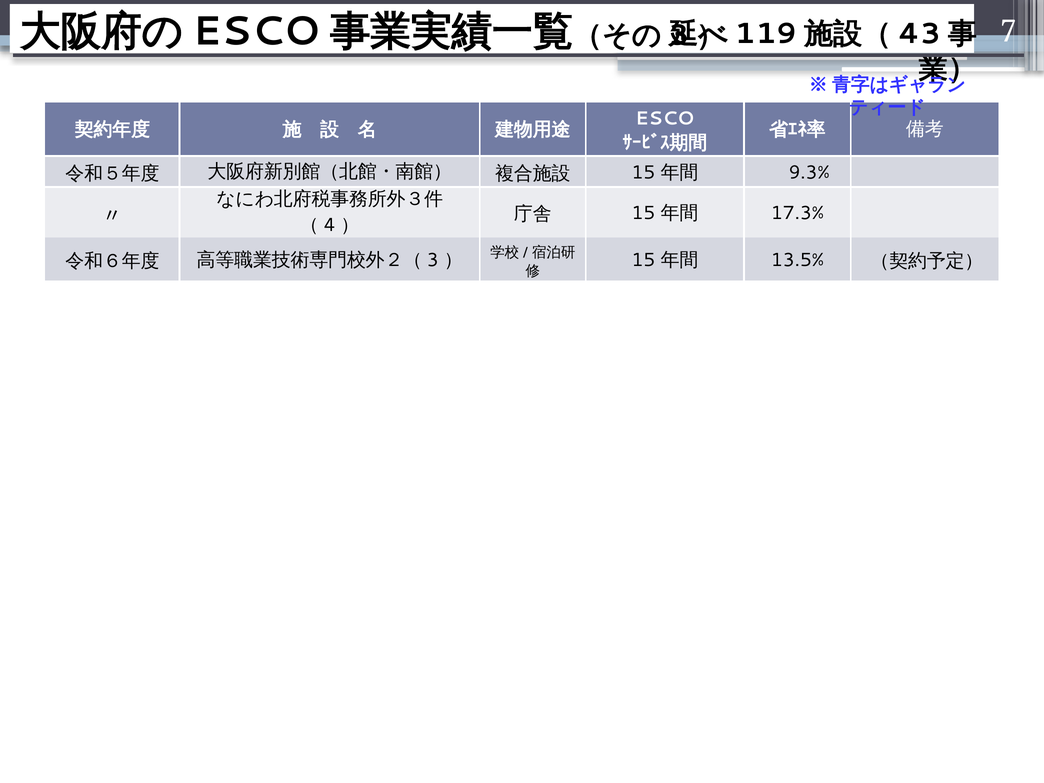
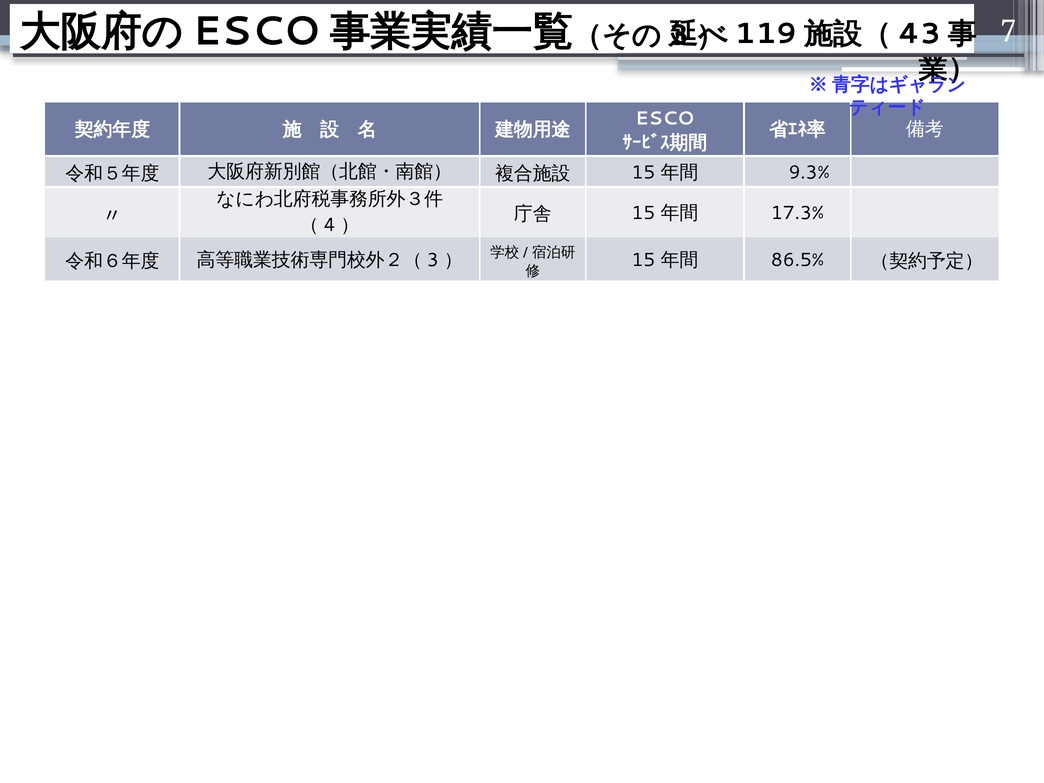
13.5%: 13.5% -> 86.5% (797, 260)
